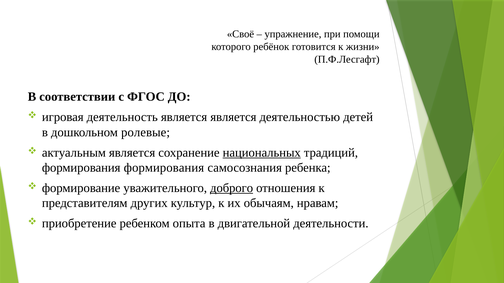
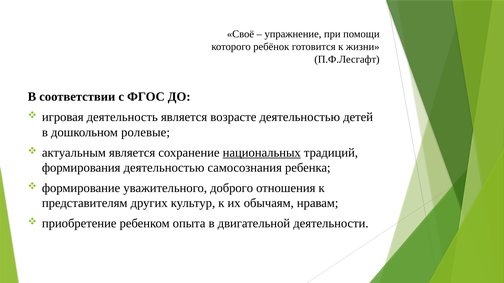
является является: является -> возрасте (233, 117)
формирования формирования: формирования -> деятельностью (164, 168)
доброго underline: present -> none (232, 188)
